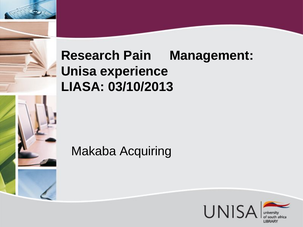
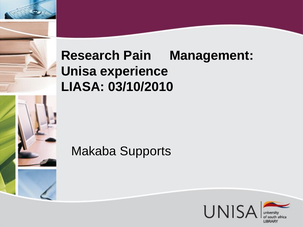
03/10/2013: 03/10/2013 -> 03/10/2010 (141, 87)
Acquiring: Acquiring -> Supports (145, 151)
